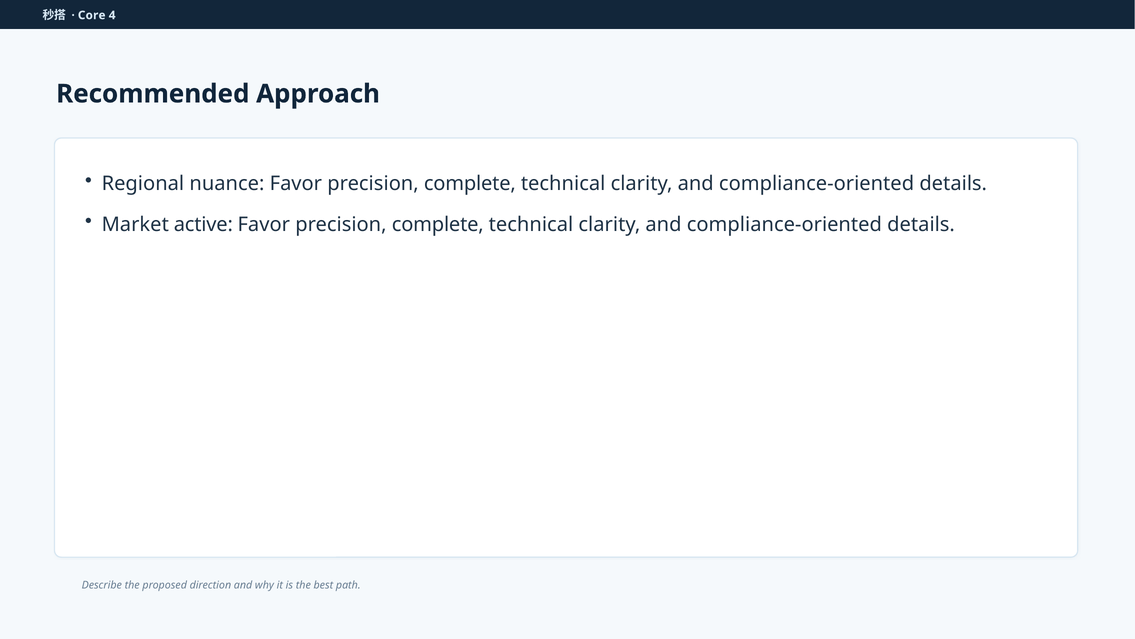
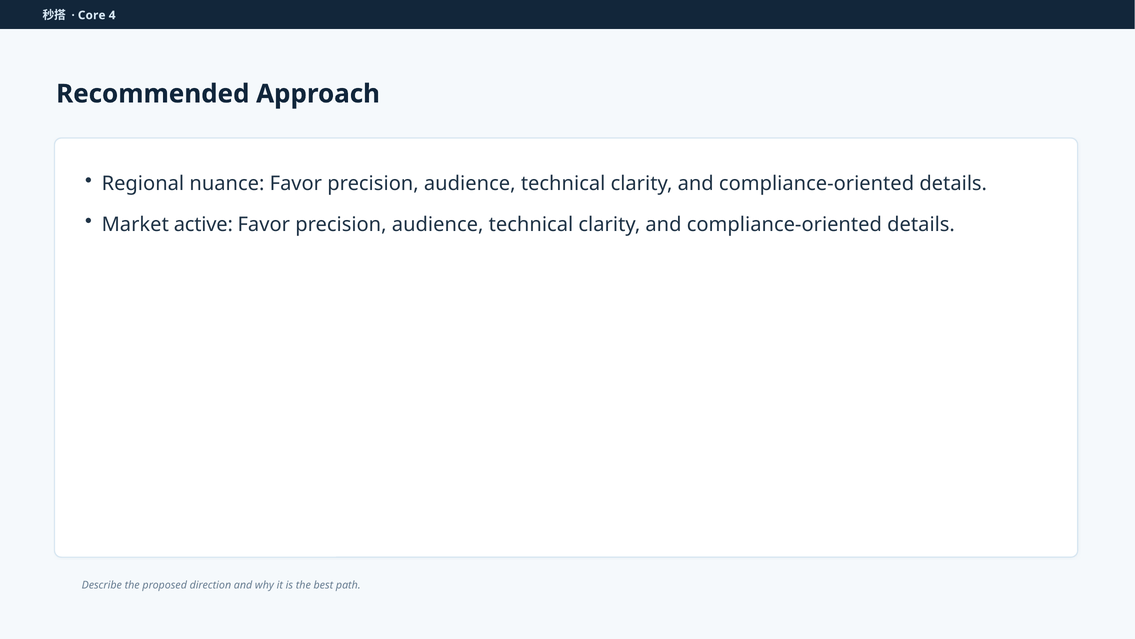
nuance Favor precision complete: complete -> audience (470, 184)
complete: complete -> audience (438, 224)
